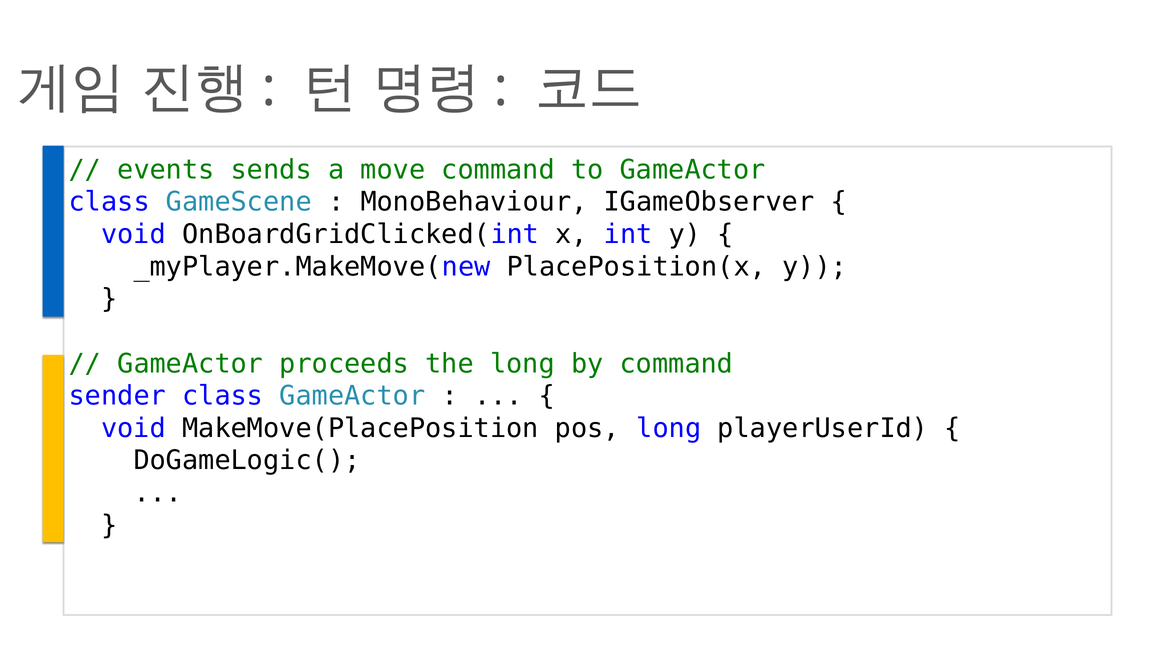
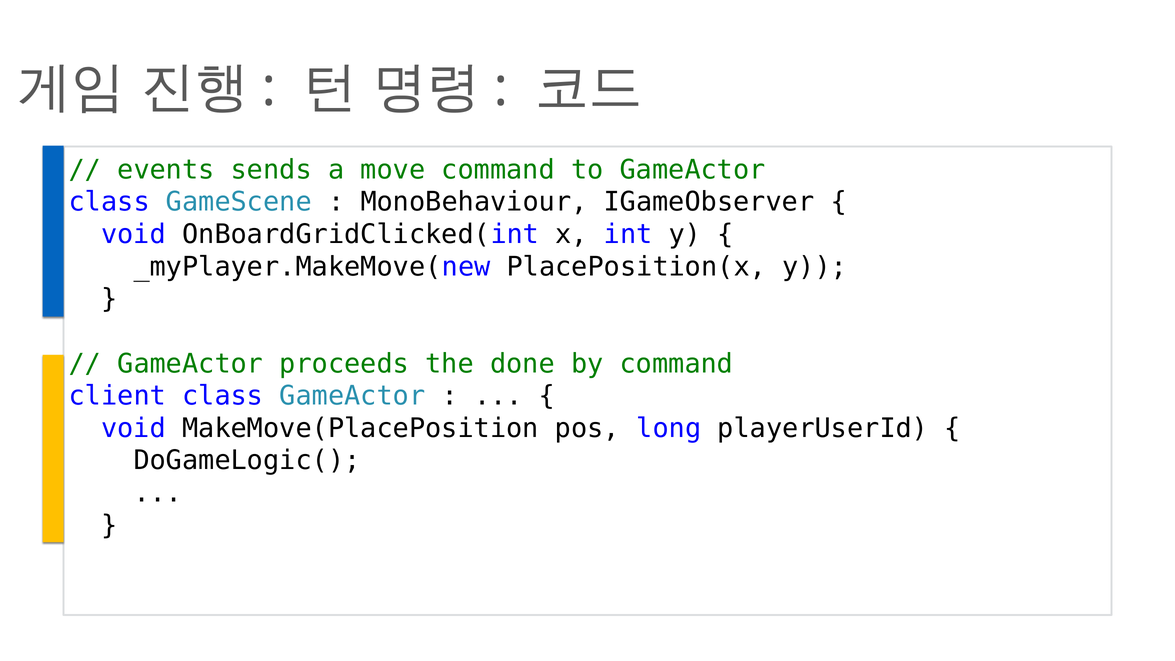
the long: long -> done (522, 364)
sender: sender -> client (117, 396)
